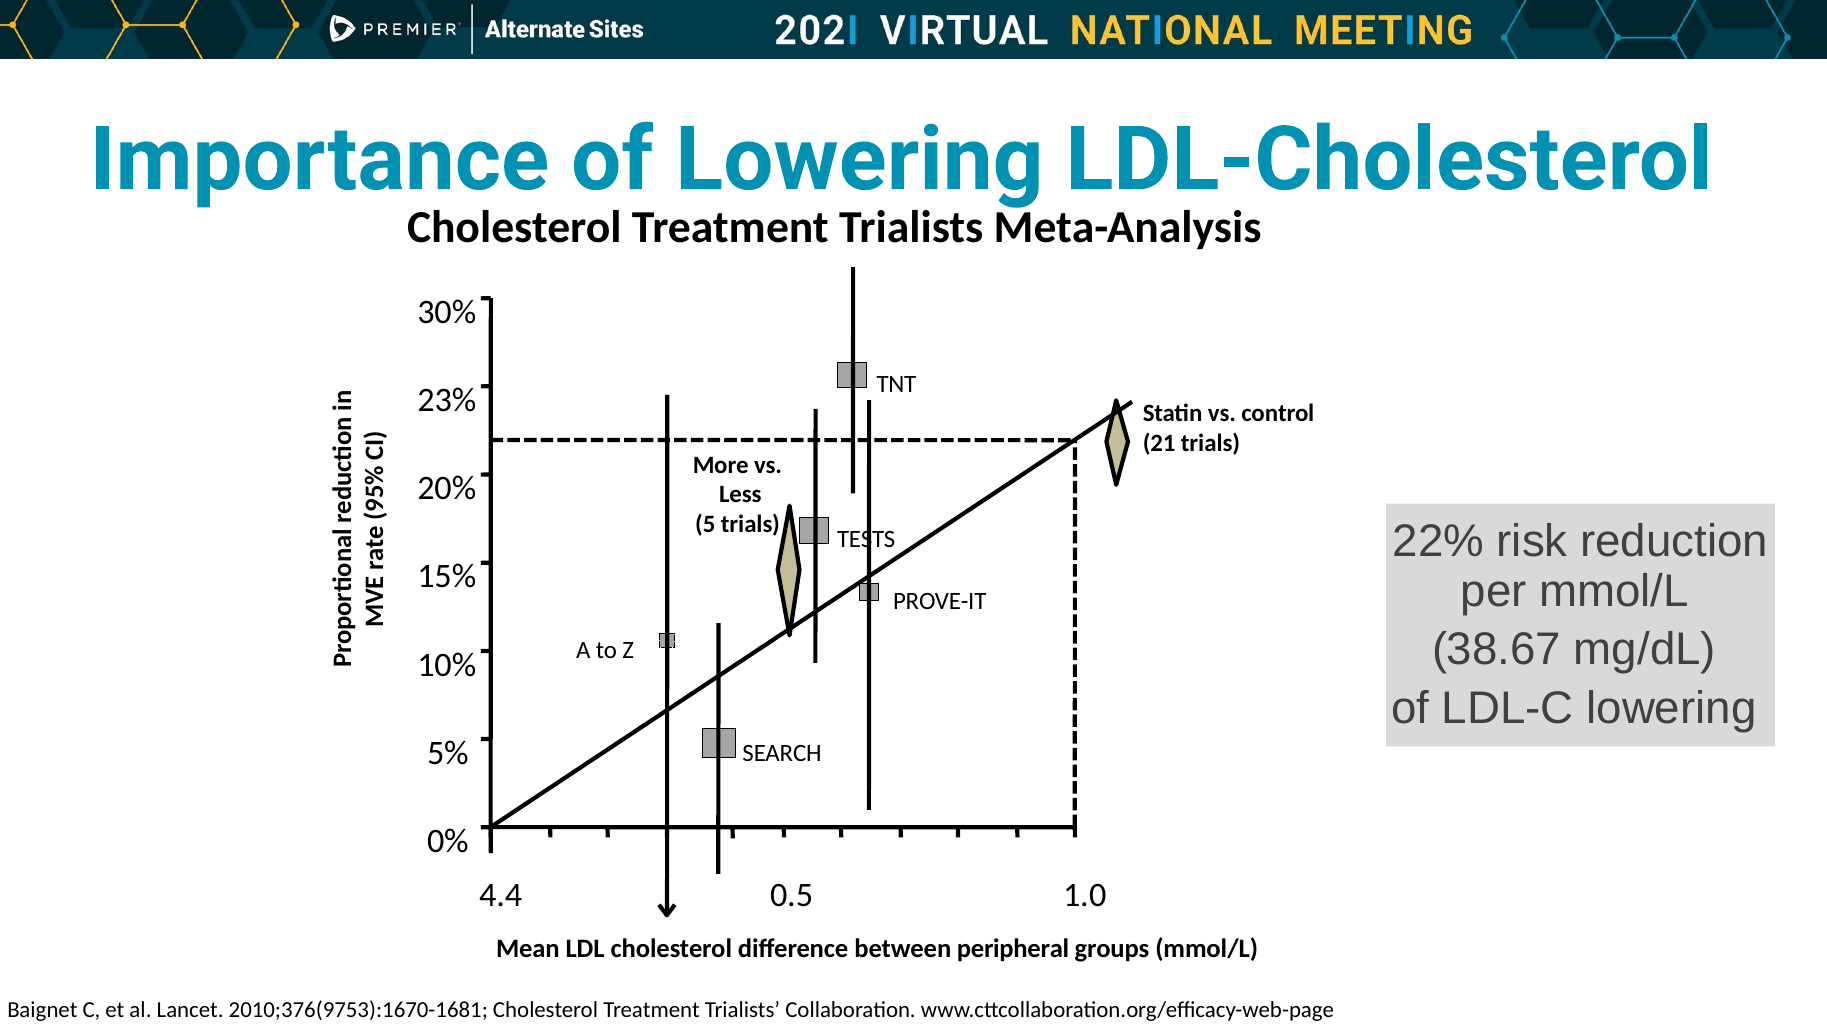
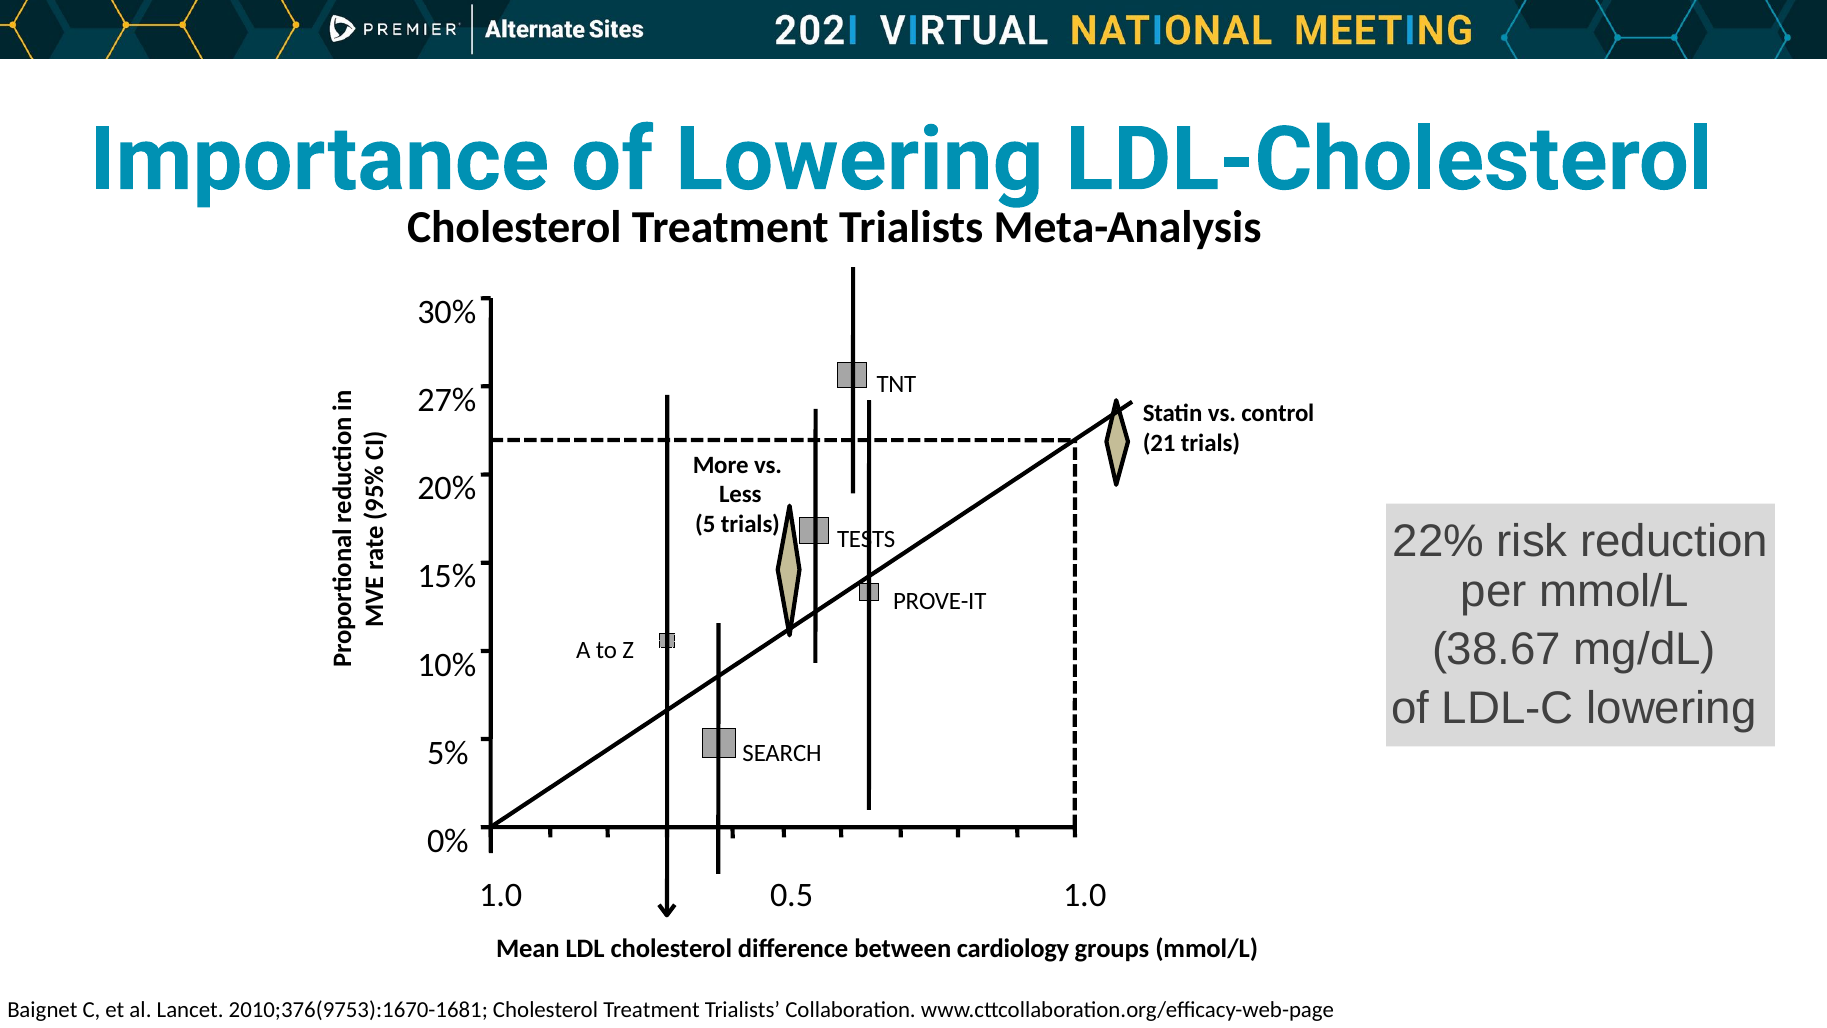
23%: 23% -> 27% (447, 400)
4.4: 4.4 -> 1.0 (501, 895)
peripheral: peripheral -> cardiology (1013, 949)
